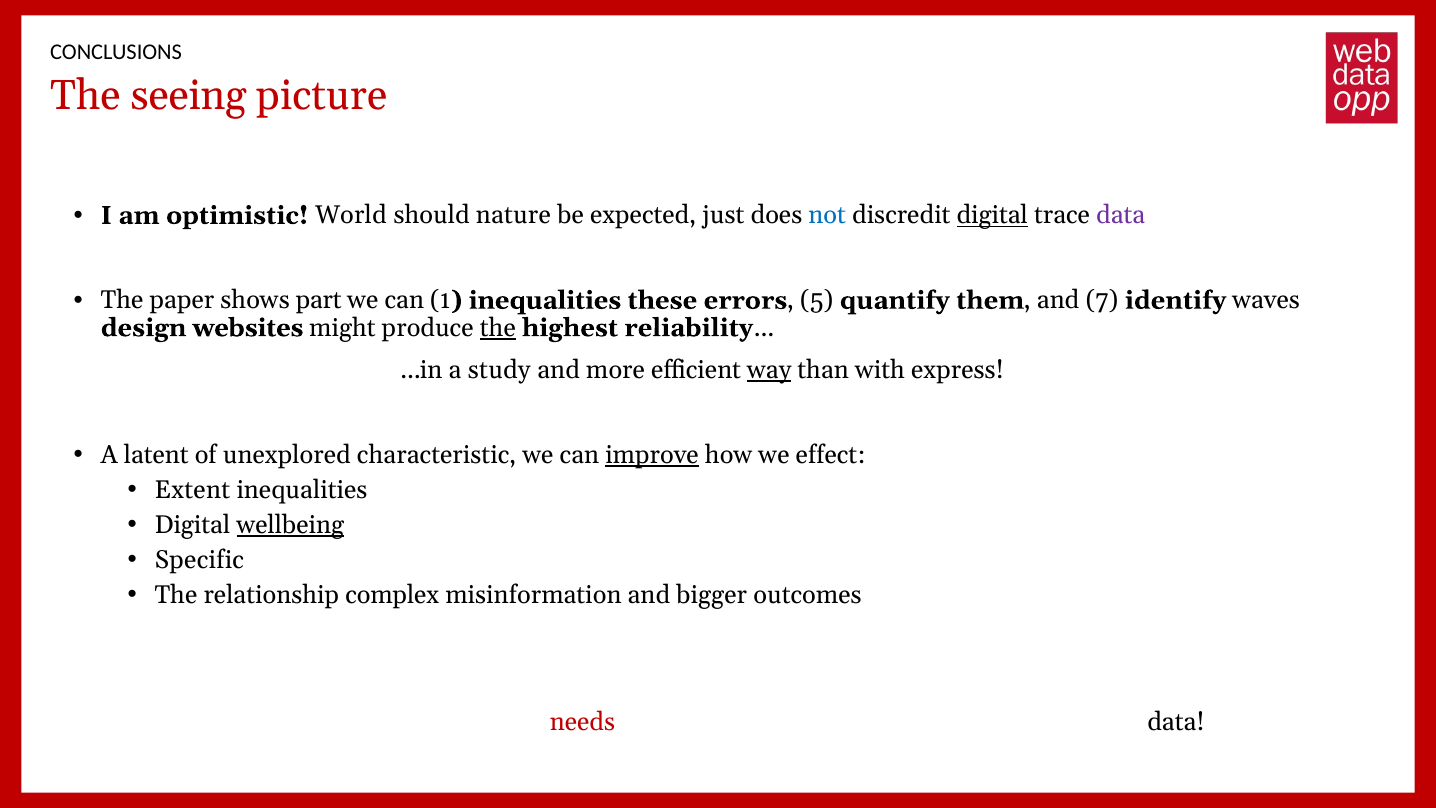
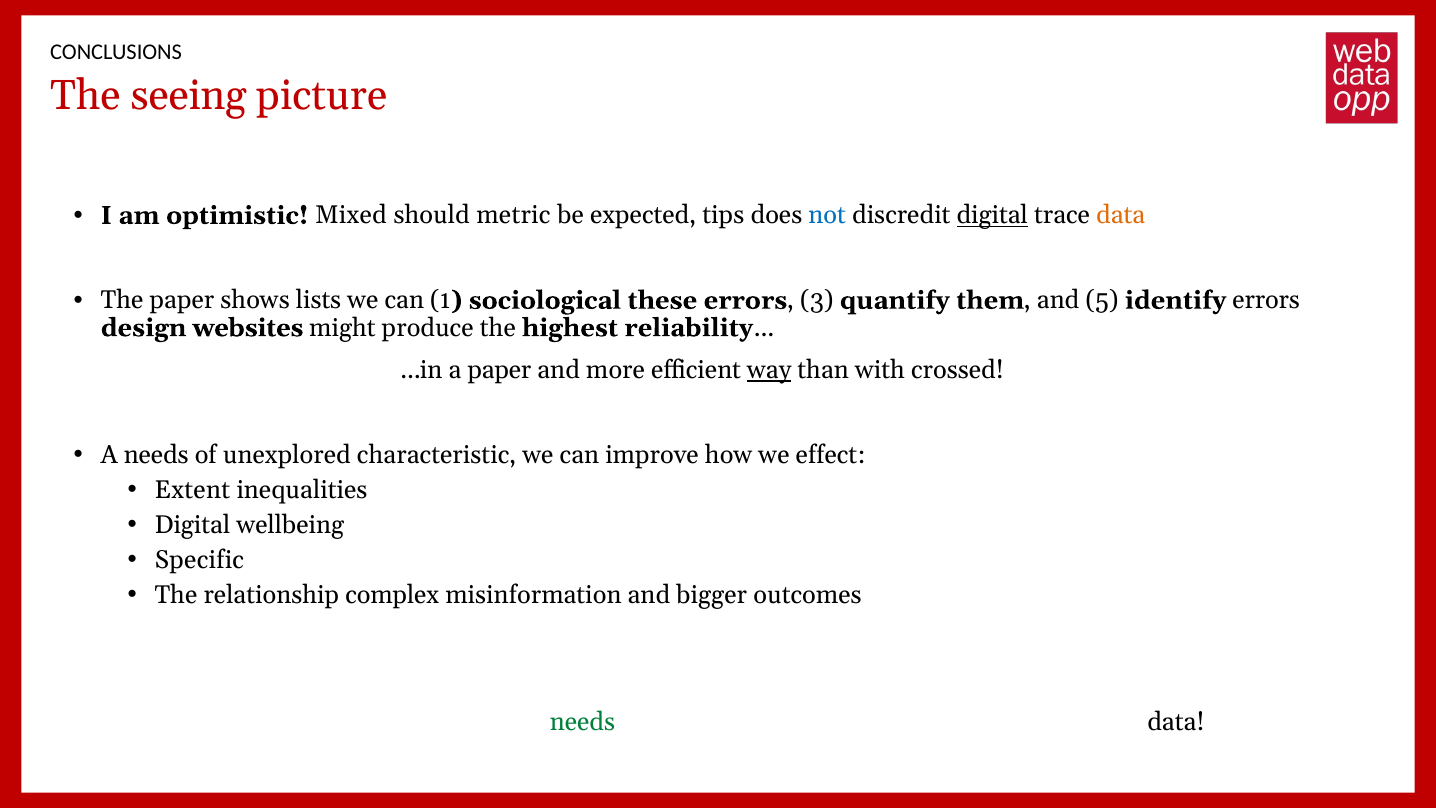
World: World -> Mixed (351, 215)
nature: nature -> metric (513, 215)
just: just -> tips (723, 215)
data colour: purple -> orange (1121, 215)
part: part -> lists (319, 300)
1 inequalities: inequalities -> sociological (545, 300)
5: 5 -> 3 (817, 300)
7: 7 -> 5 (1102, 300)
identify waves: waves -> errors (1266, 300)
the underline: present -> none (498, 328)
a study: study -> paper (499, 370)
express: express -> crossed (958, 370)
A latent: latent -> needs (156, 455)
improve underline: present -> none (652, 455)
wellbeing underline: present -> none (290, 525)
needs colour: red -> green (582, 722)
